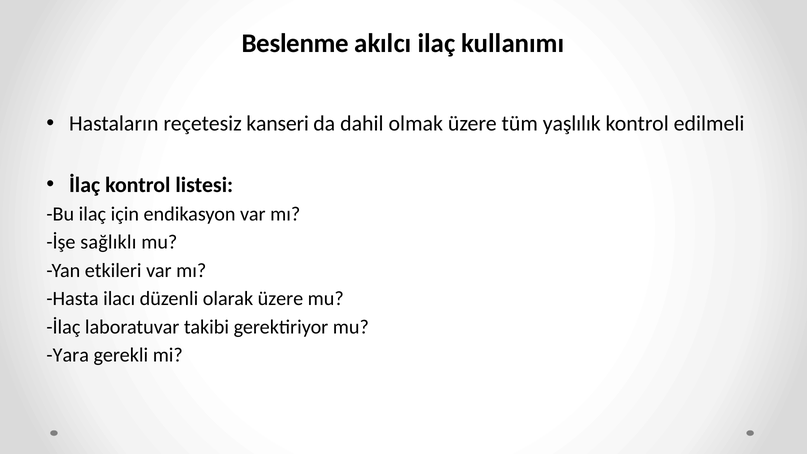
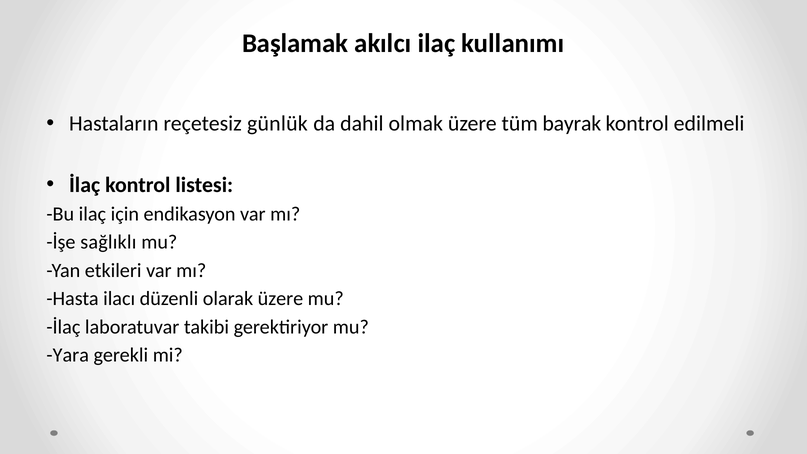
Beslenme: Beslenme -> Başlamak (295, 43)
kanseri: kanseri -> günlük (277, 124)
yaşlılık: yaşlılık -> bayrak (572, 124)
